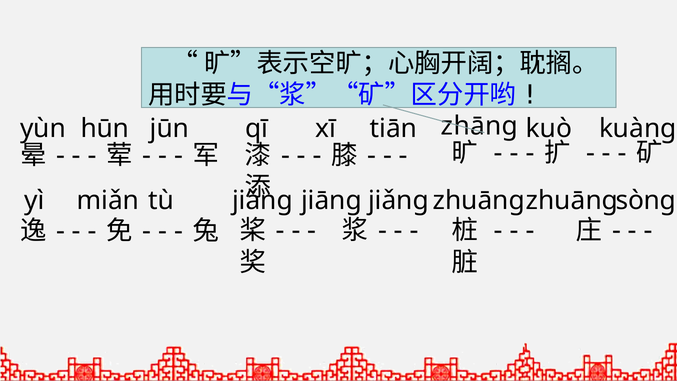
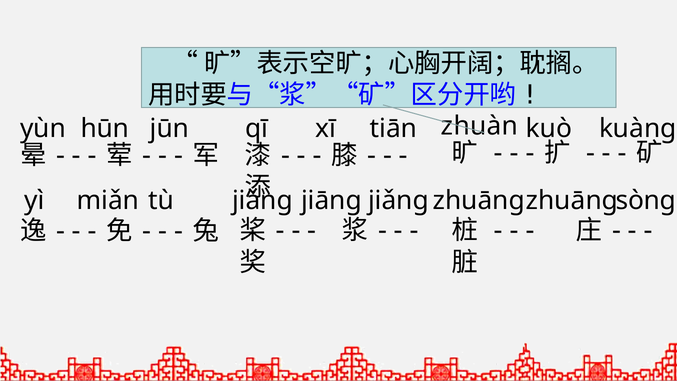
zhāng: zhāng -> zhuàn (479, 126)
